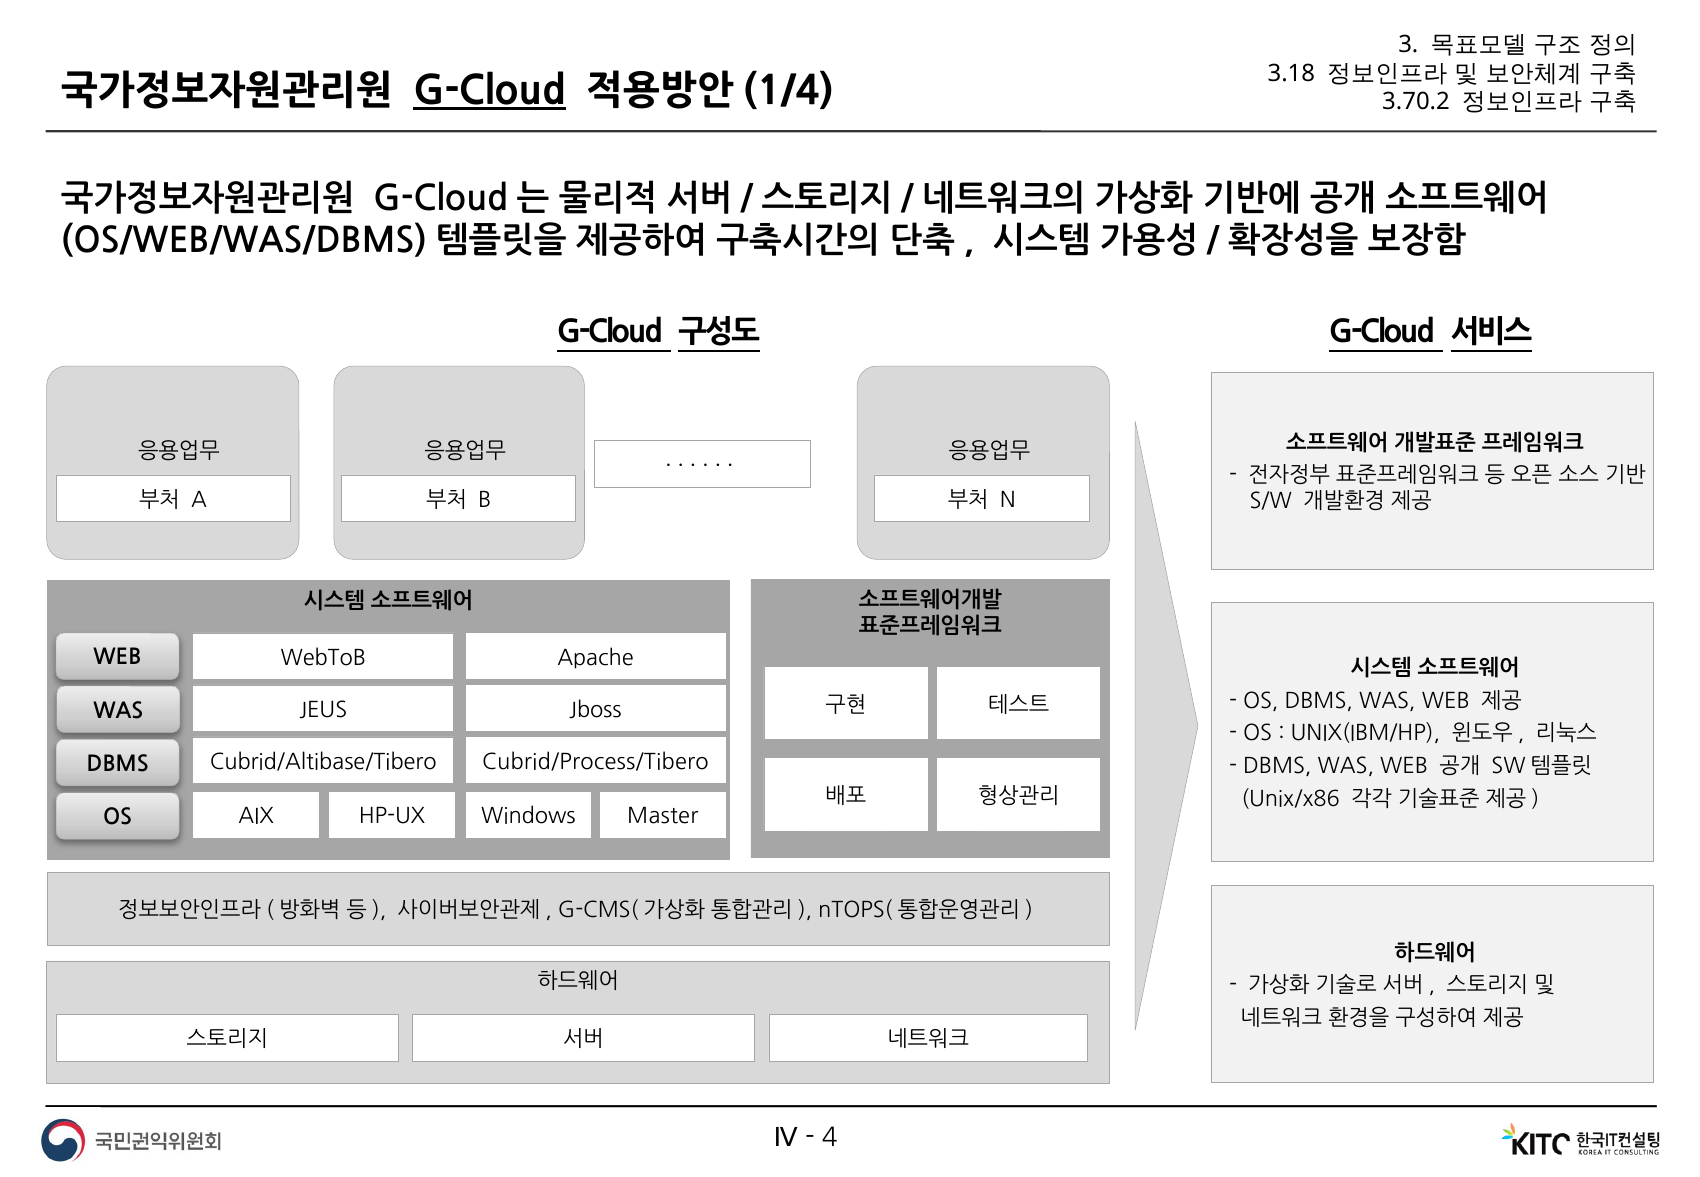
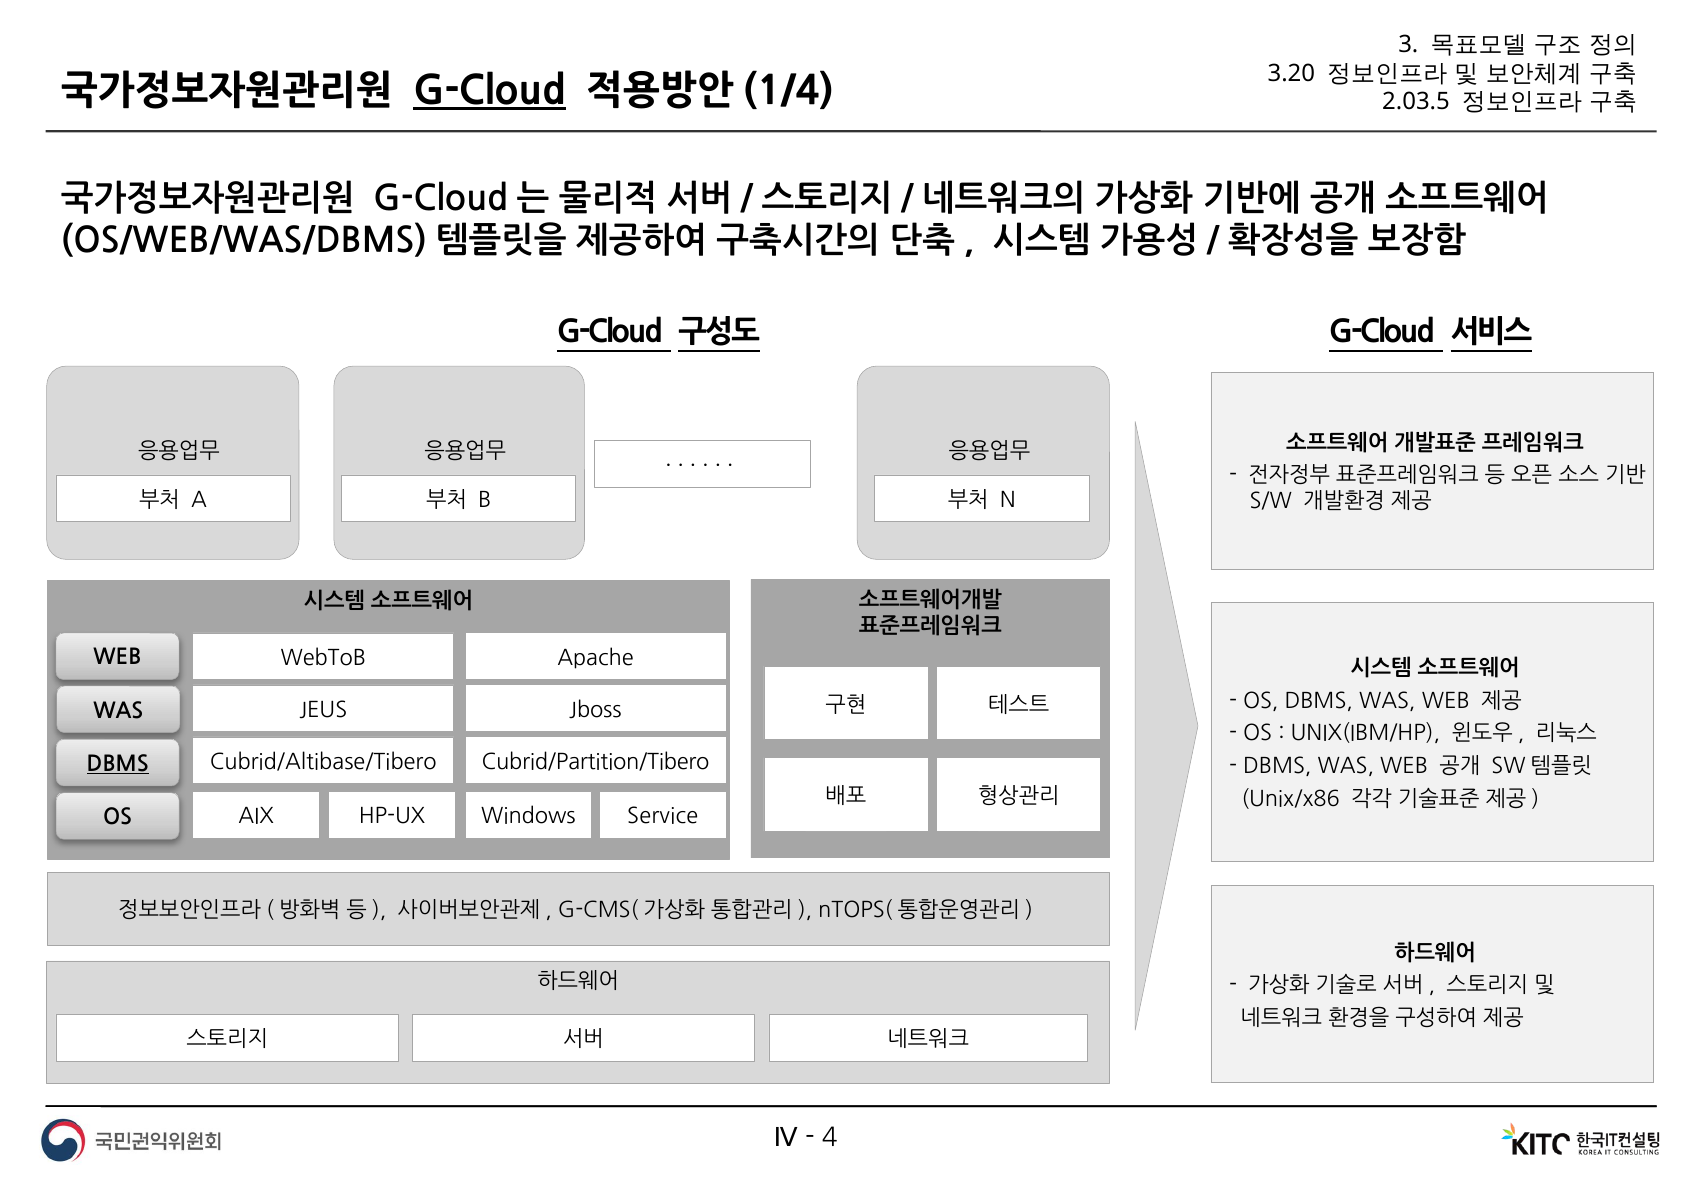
3.18: 3.18 -> 3.20 (1291, 73)
3.70.2: 3.70.2 -> 2.03.5 (1416, 102)
Cubrid/Process/Tibero: Cubrid/Process/Tibero -> Cubrid/Partition/Tibero (596, 762)
DBMS underline: none -> present (118, 764)
Master: Master -> Service (663, 817)
